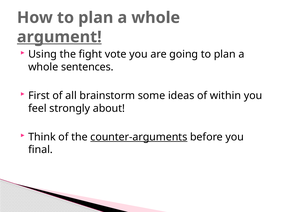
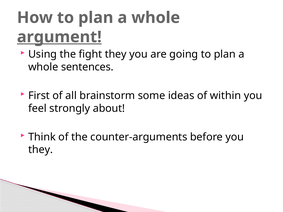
fight vote: vote -> they (116, 54)
counter-arguments underline: present -> none (139, 137)
final: final -> they (41, 150)
